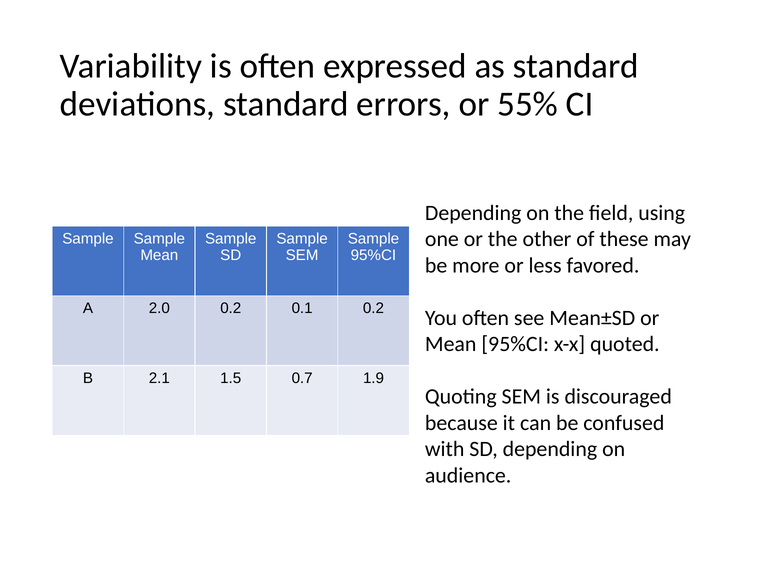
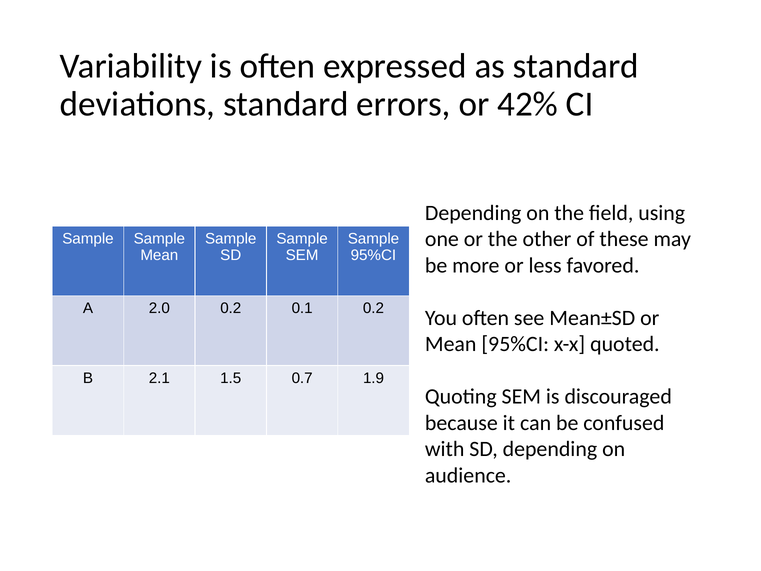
55%: 55% -> 42% (528, 104)
